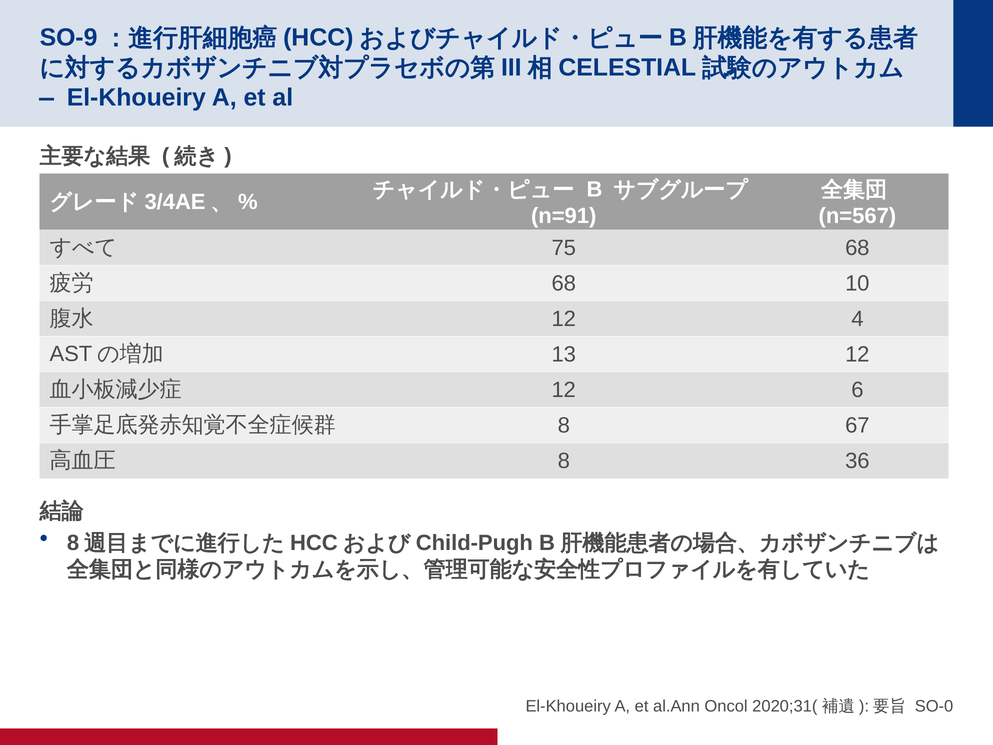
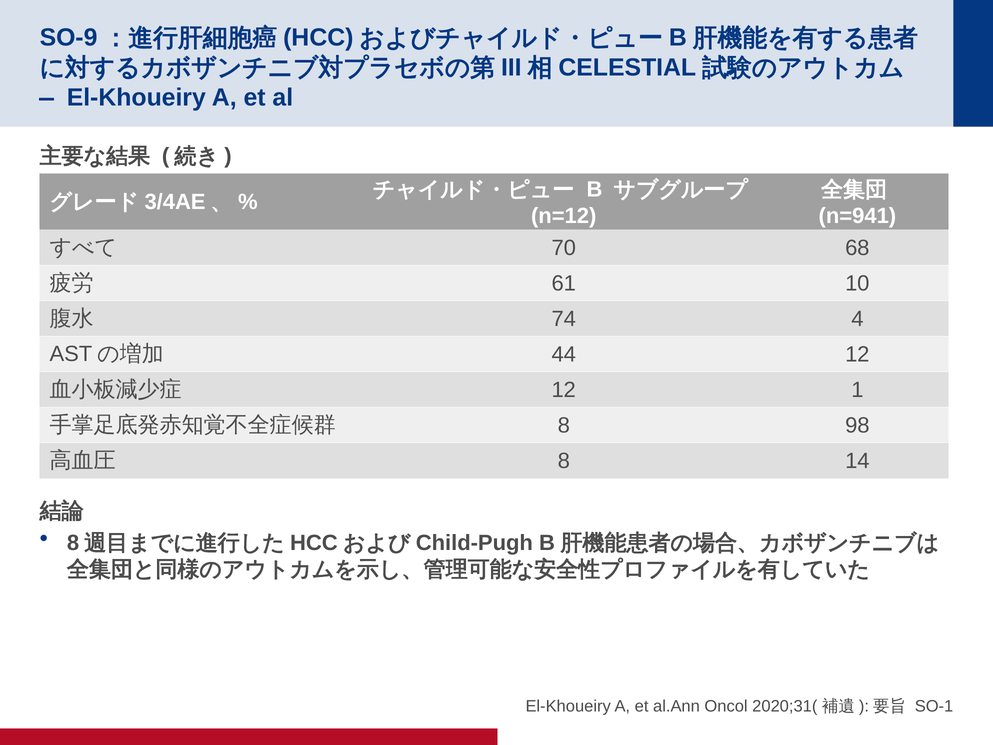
n=91: n=91 -> n=12 (564, 216)
n=567: n=567 -> n=941 (857, 216)
75: 75 -> 70 (564, 248)
68: 68 -> 61 (564, 283)
12: 12 -> 74 (564, 319)
13: 13 -> 44 (564, 354)
6: 6 -> 1 (857, 390)
67: 67 -> 98 (857, 425)
36: 36 -> 14 (857, 461)
SO-0: SO-0 -> SO-1 (934, 706)
